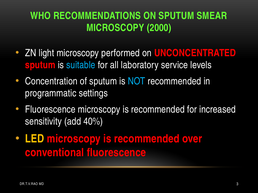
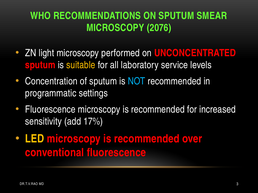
2000: 2000 -> 2076 (159, 28)
suitable colour: light blue -> yellow (81, 65)
40%: 40% -> 17% (93, 122)
